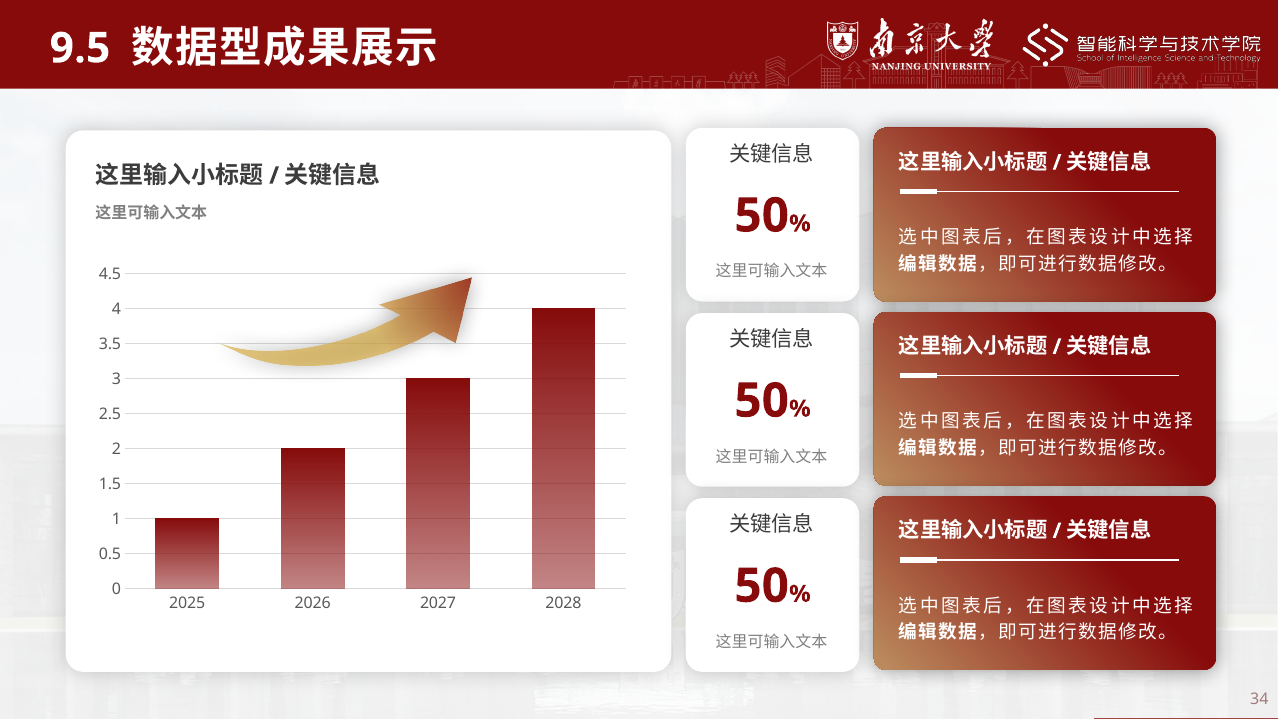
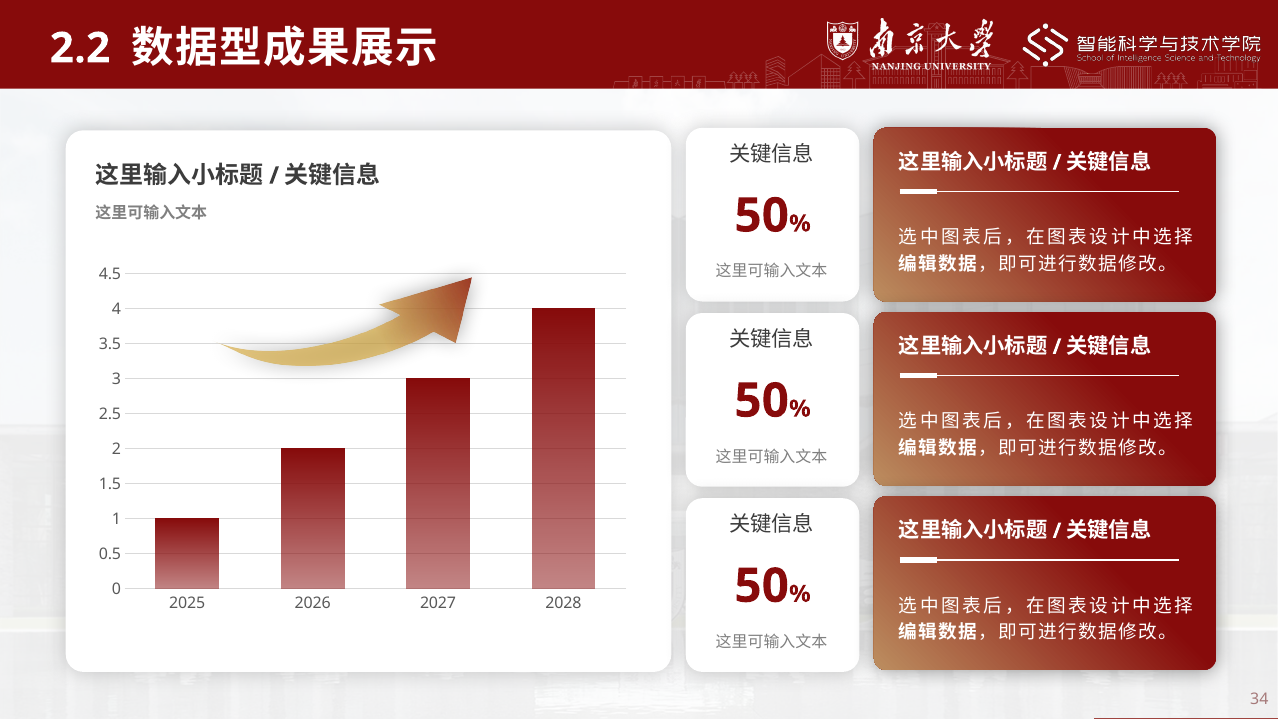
9.5: 9.5 -> 2.2 (80, 48)
